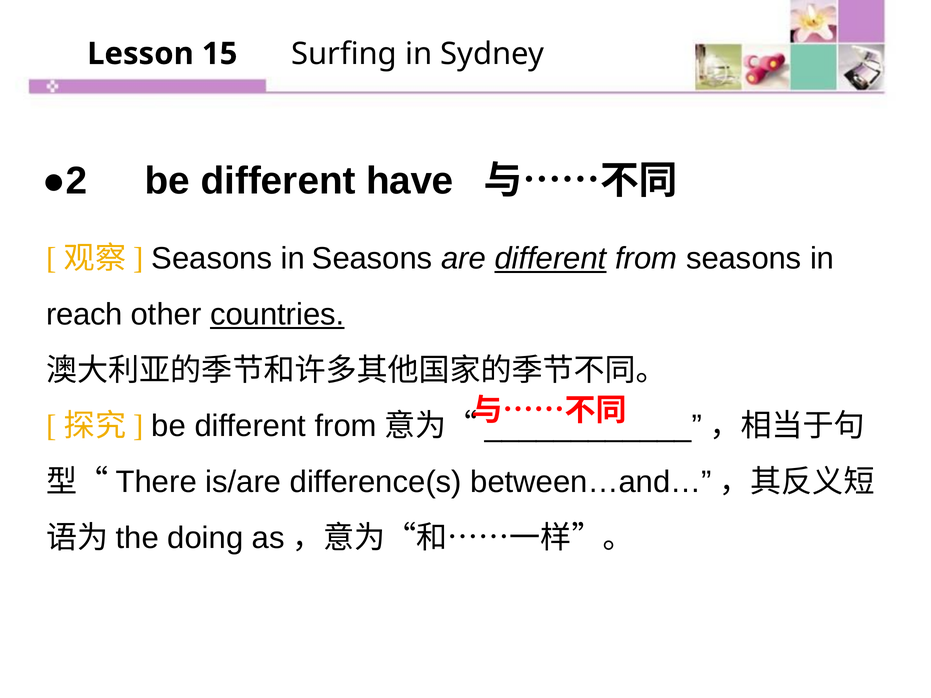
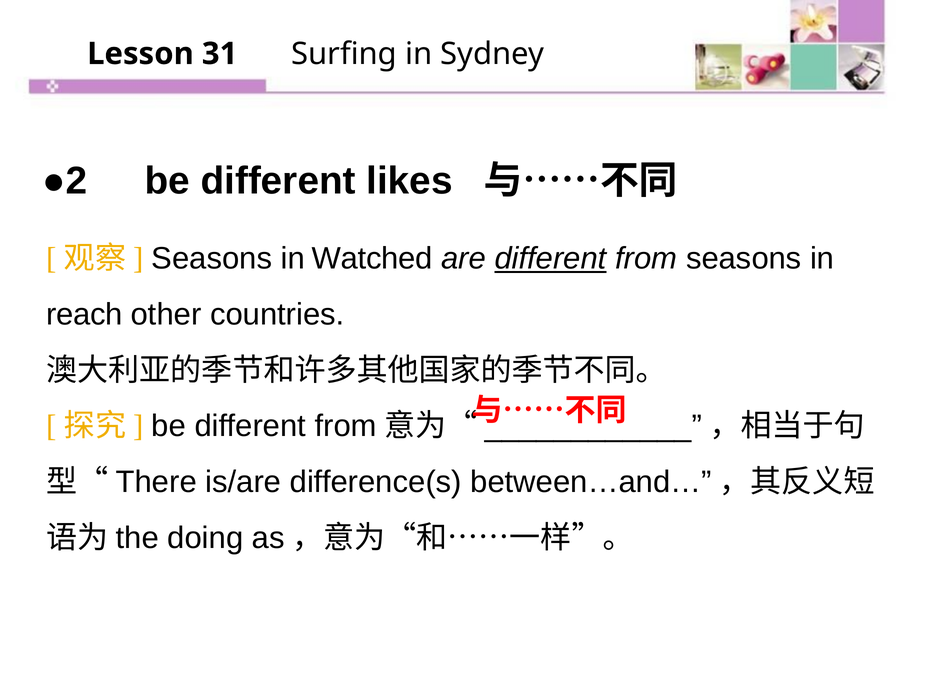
15: 15 -> 31 (220, 54)
have: have -> likes (410, 181)
in Seasons: Seasons -> Watched (372, 259)
countries underline: present -> none (277, 315)
